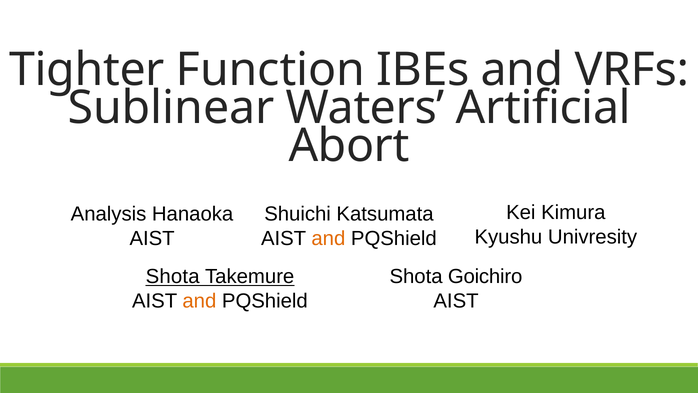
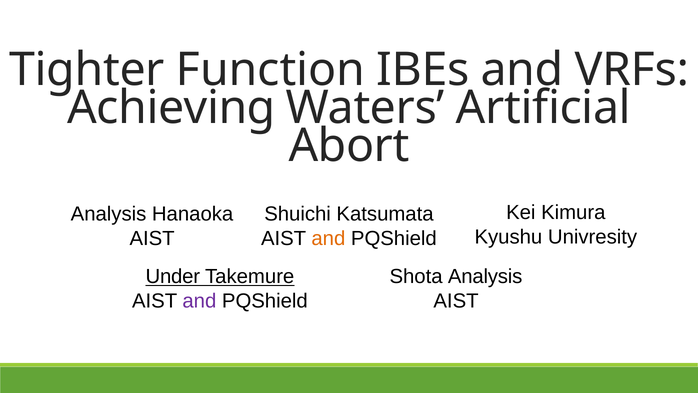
Sublinear: Sublinear -> Achieving (171, 108)
Shota: Shota -> Under (173, 276)
Shota Goichiro: Goichiro -> Analysis (485, 276)
and colour: orange -> purple (199, 301)
